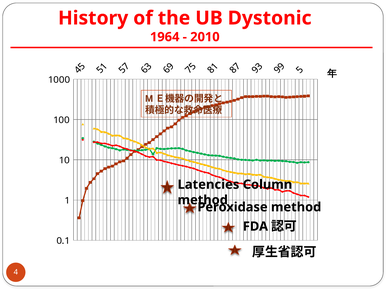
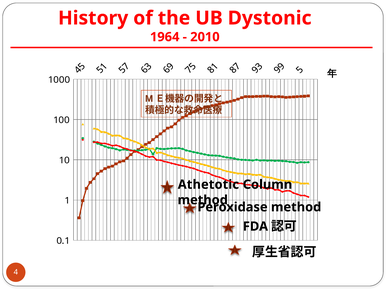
Latencies: Latencies -> Athetotic (208, 184)
